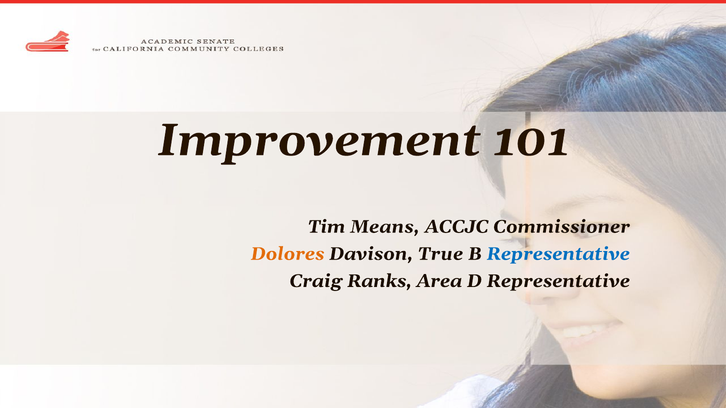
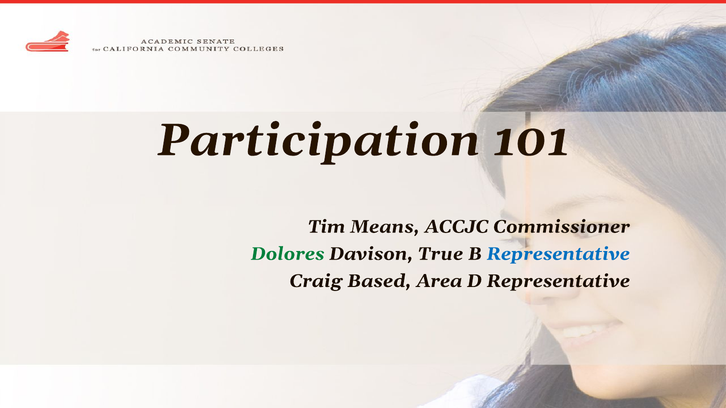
Improvement: Improvement -> Participation (319, 140)
Dolores colour: orange -> green (287, 254)
Ranks: Ranks -> Based (379, 281)
